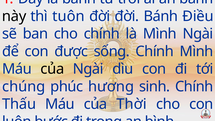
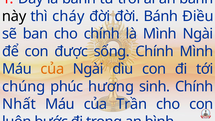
tuôn: tuôn -> cháy (68, 16)
của colour: black -> orange (52, 69)
Thấu: Thấu -> Nhất (19, 104)
Thời: Thời -> Trần (132, 104)
